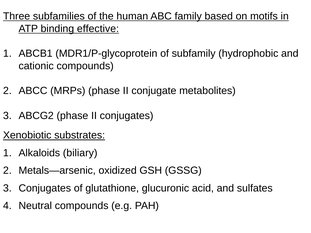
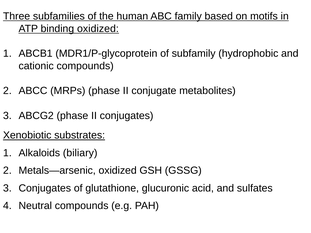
binding effective: effective -> oxidized (98, 29)
